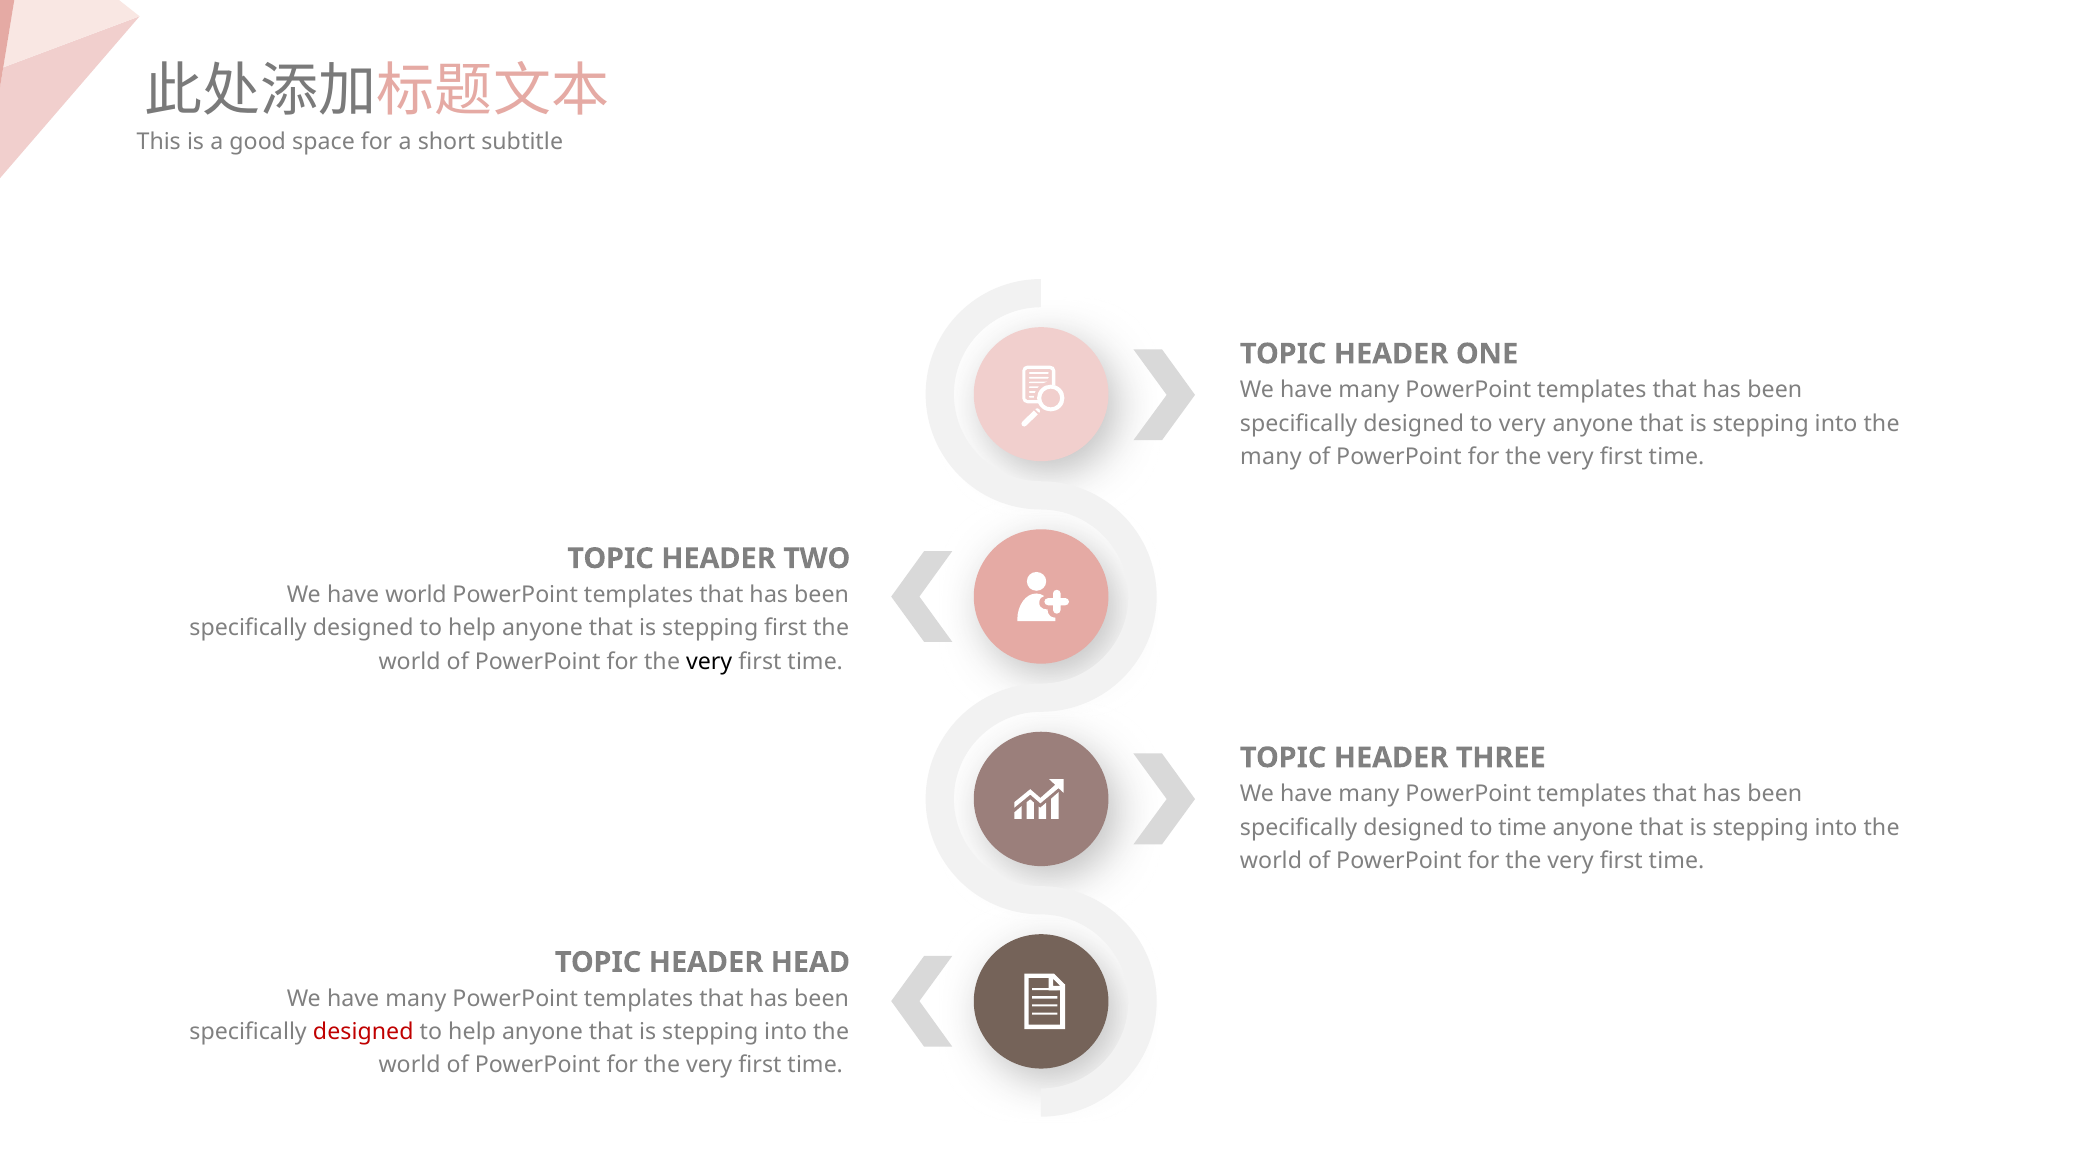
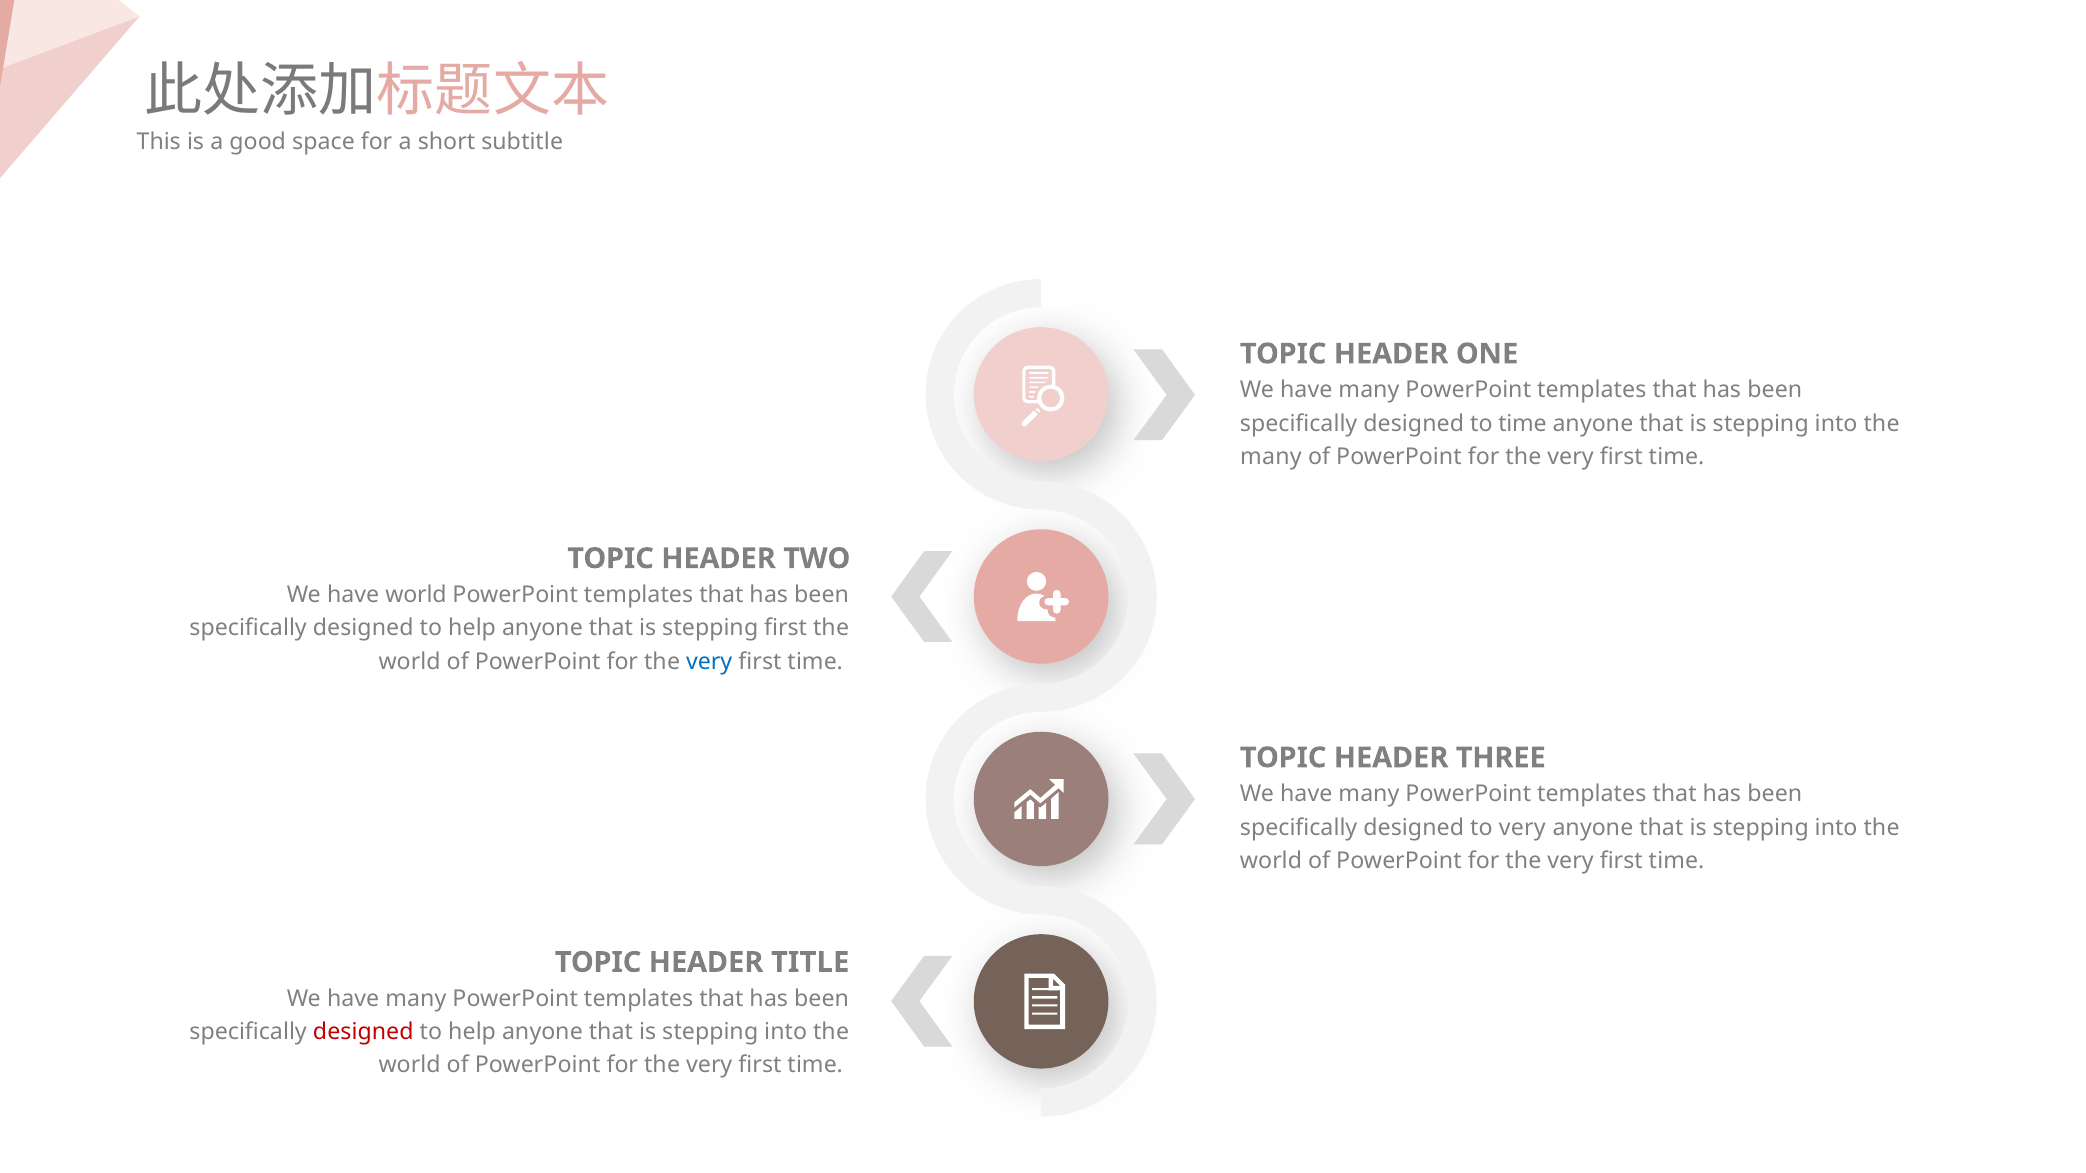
to very: very -> time (1523, 424)
very colour: black -> blue (709, 662)
to time: time -> very (1522, 828)
HEAD: HEAD -> TITLE (810, 963)
